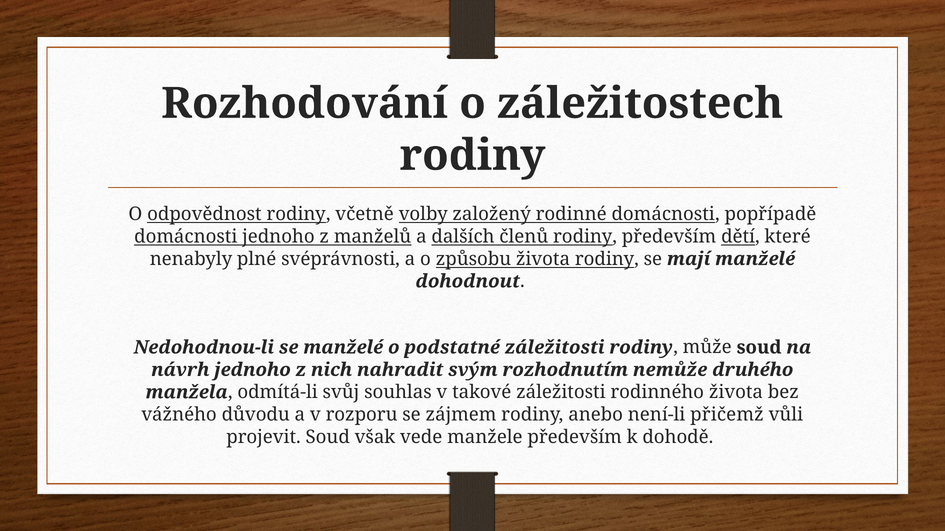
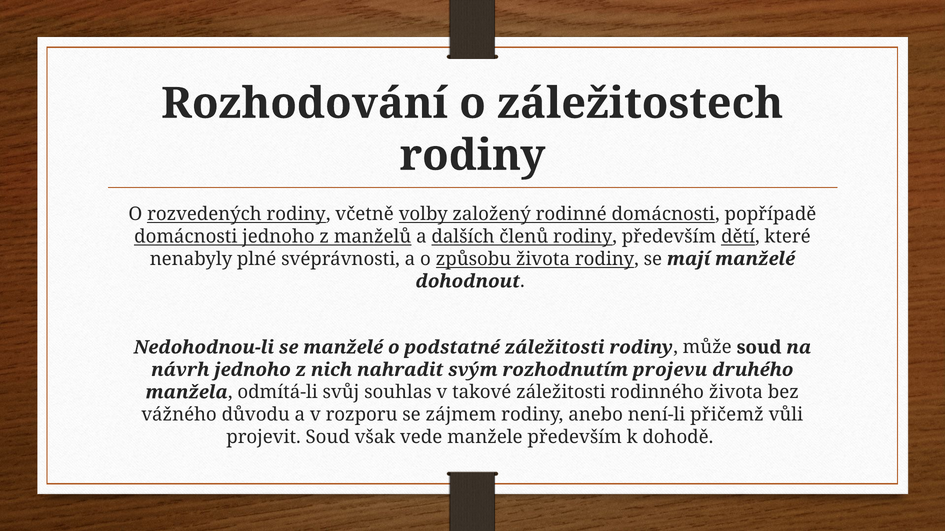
odpovědnost: odpovědnost -> rozvedených (204, 214)
nemůže: nemůže -> projevu (670, 370)
